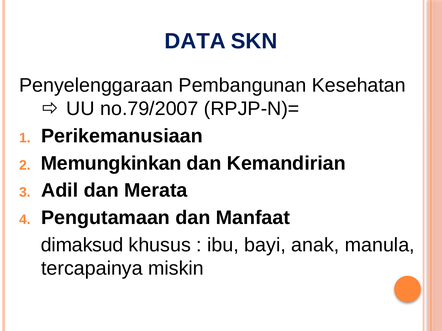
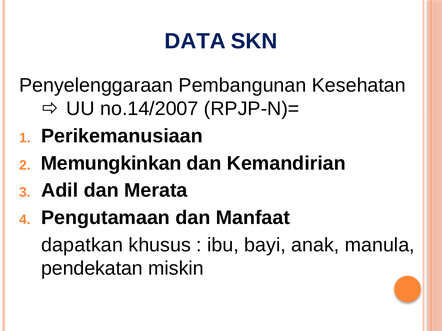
no.79/2007: no.79/2007 -> no.14/2007 (149, 109)
dimaksud: dimaksud -> dapatkan (82, 245)
tercapainya: tercapainya -> pendekatan (92, 269)
